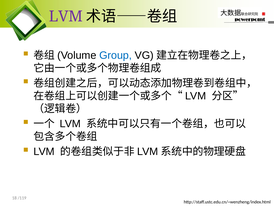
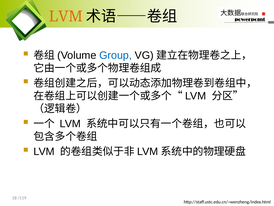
LVM colour: purple -> orange (66, 16)
